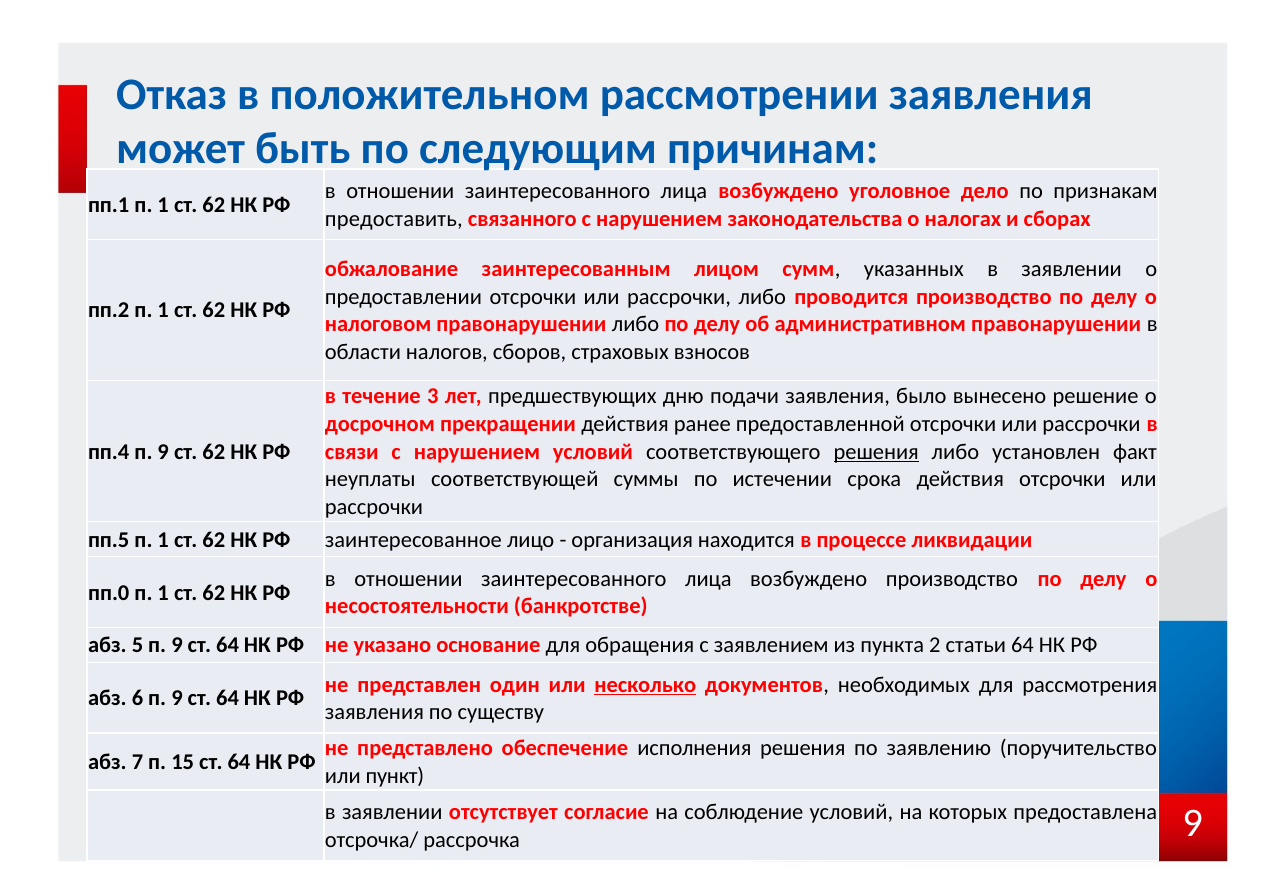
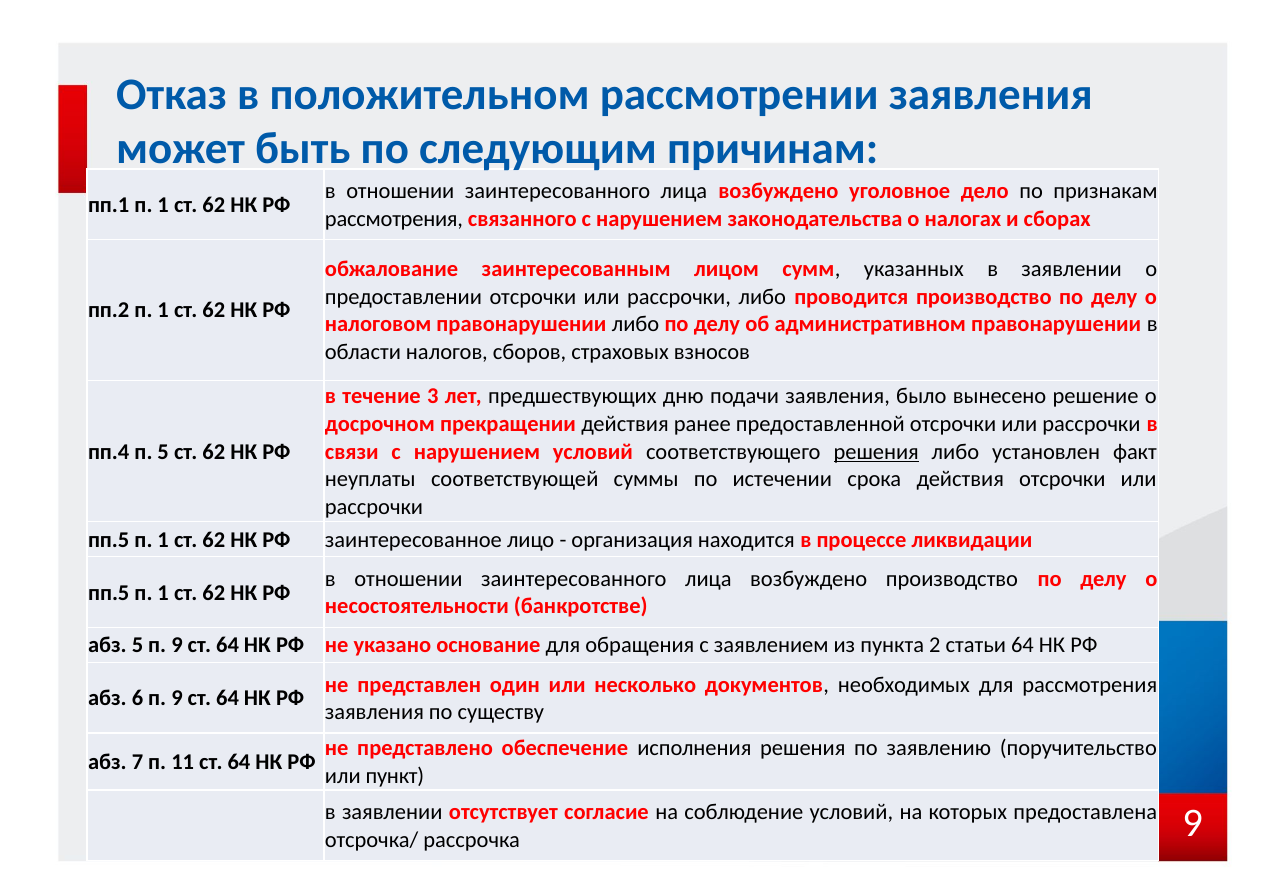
предоставить: предоставить -> рассмотрения (394, 219)
пп.4 п 9: 9 -> 5 (163, 452)
пп.0: пп.0 -> пп.5 (109, 593)
несколько underline: present -> none (645, 685)
15: 15 -> 11 (183, 762)
